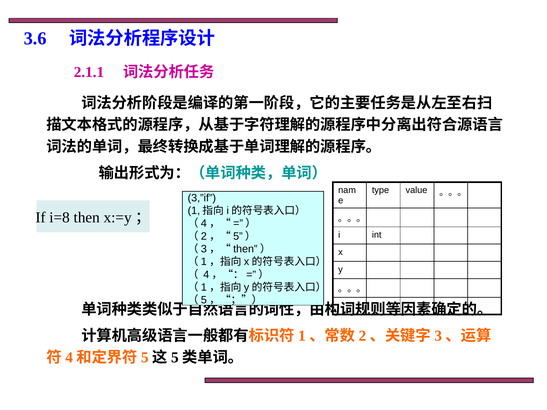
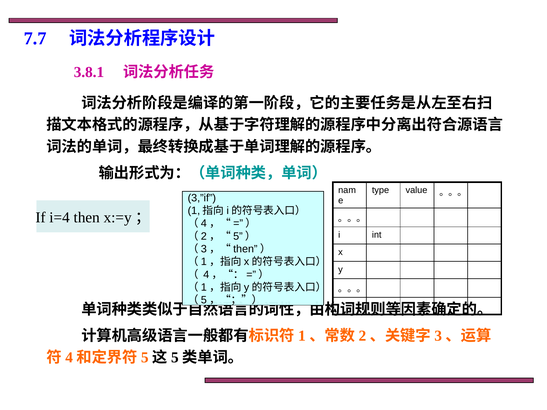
3.6: 3.6 -> 7.7 (35, 39)
2.1.1: 2.1.1 -> 3.8.1 (89, 72)
i=8: i=8 -> i=4 (60, 218)
